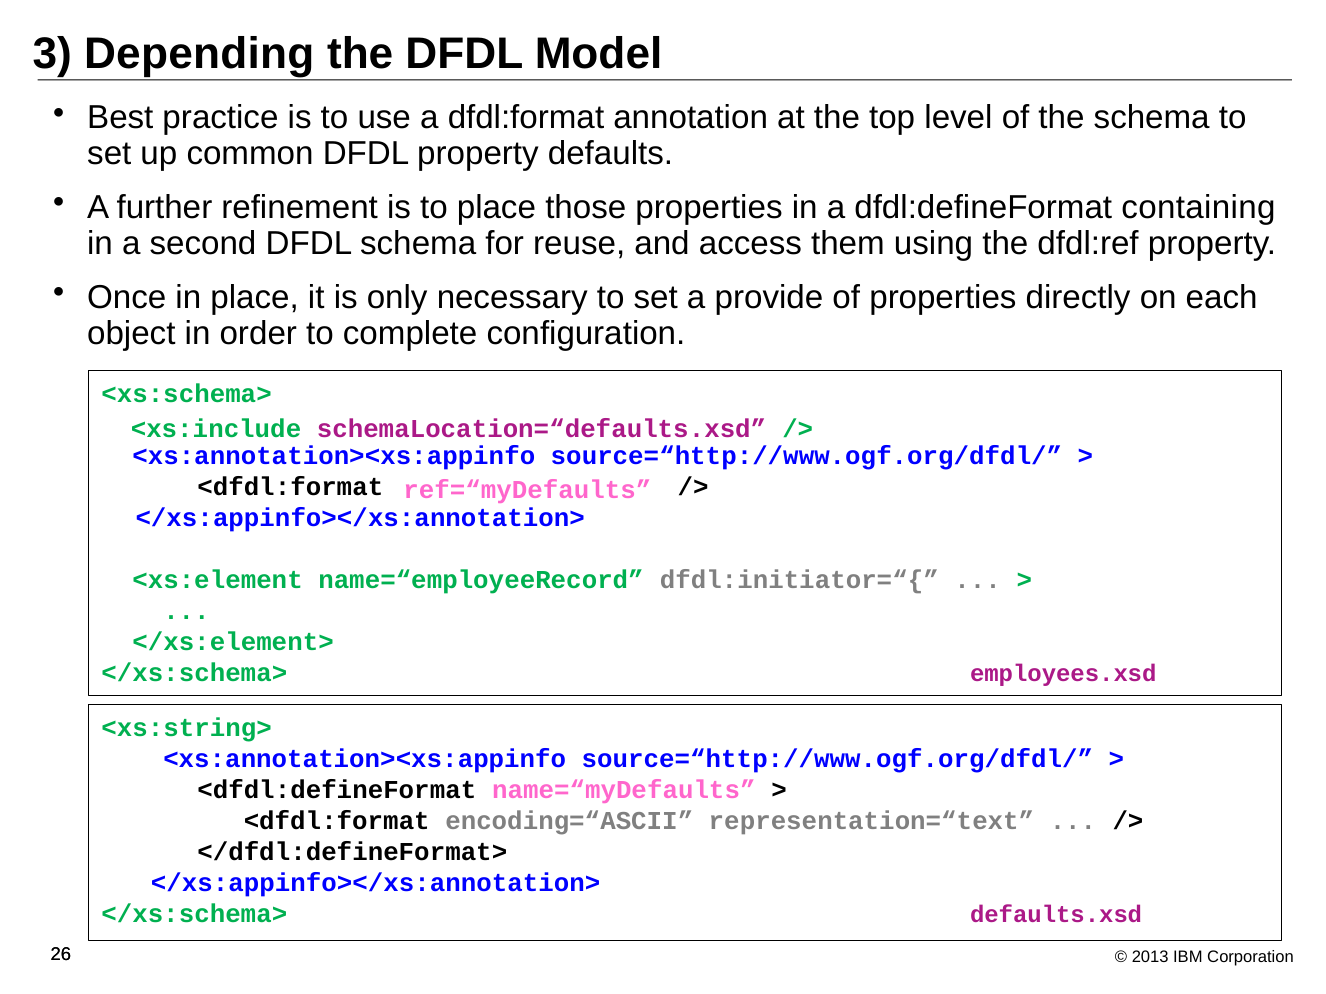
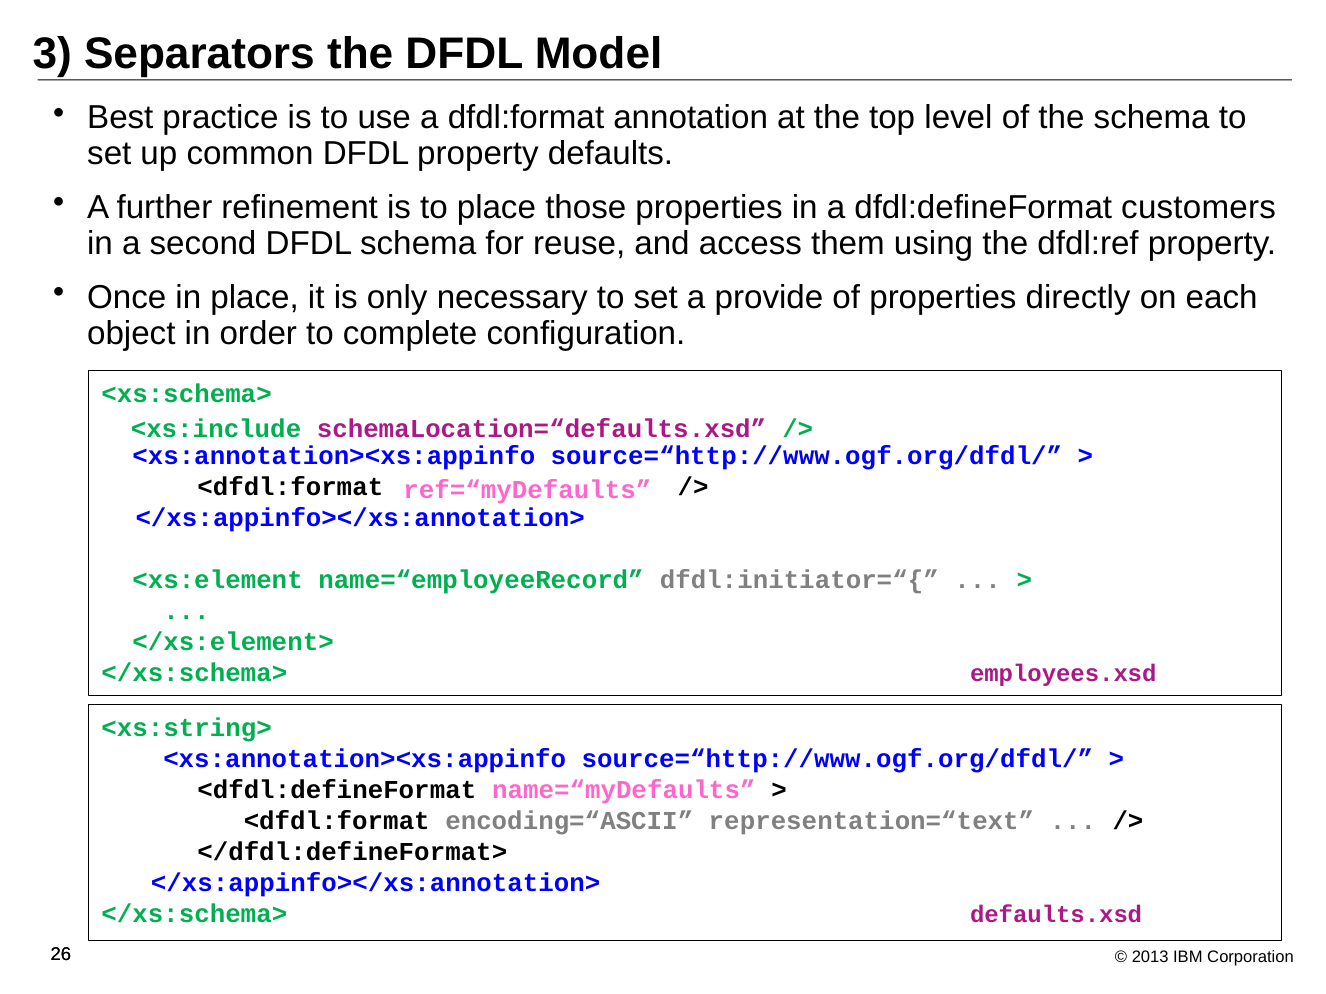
Depending: Depending -> Separators (199, 54)
containing: containing -> customers (1199, 208)
